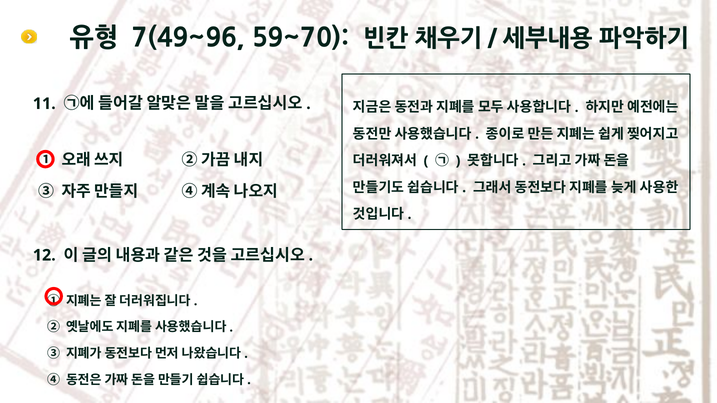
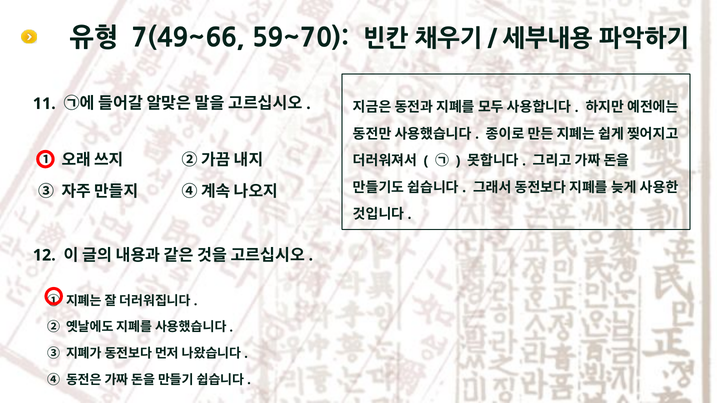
7(49~96: 7(49~96 -> 7(49~66 (188, 38)
